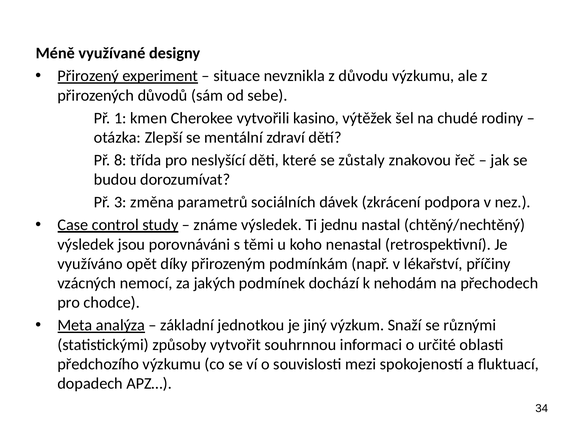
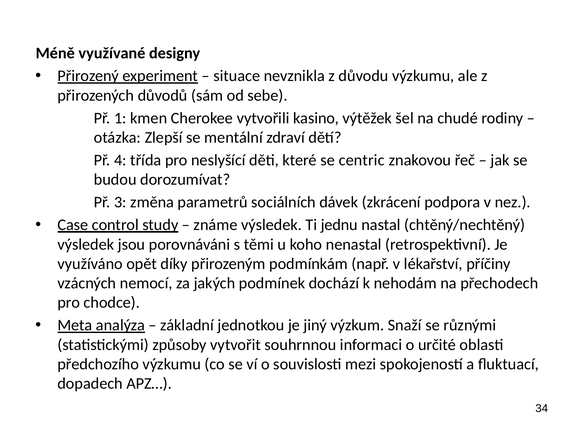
8: 8 -> 4 (120, 160)
zůstaly: zůstaly -> centric (362, 160)
